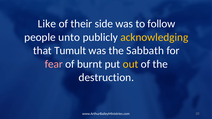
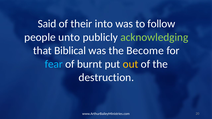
Like: Like -> Said (47, 24)
side: side -> into (104, 24)
acknowledging colour: yellow -> light green (154, 37)
Tumult: Tumult -> Biblical (70, 51)
Sabbath: Sabbath -> Become (145, 51)
fear colour: pink -> light blue (54, 64)
